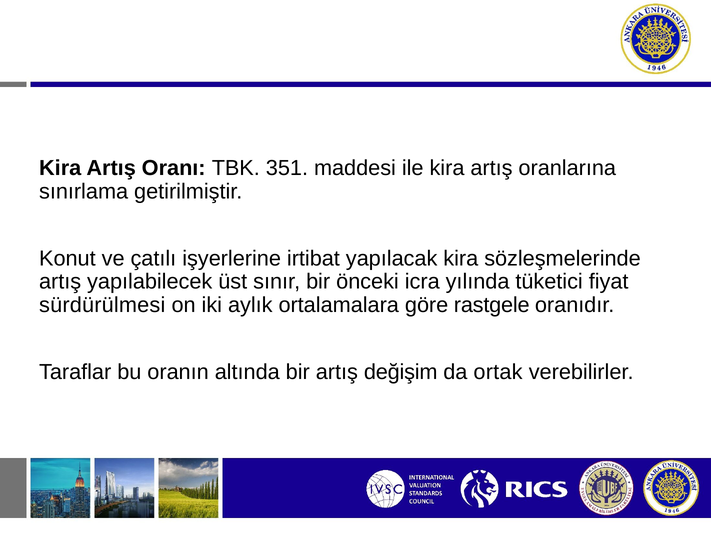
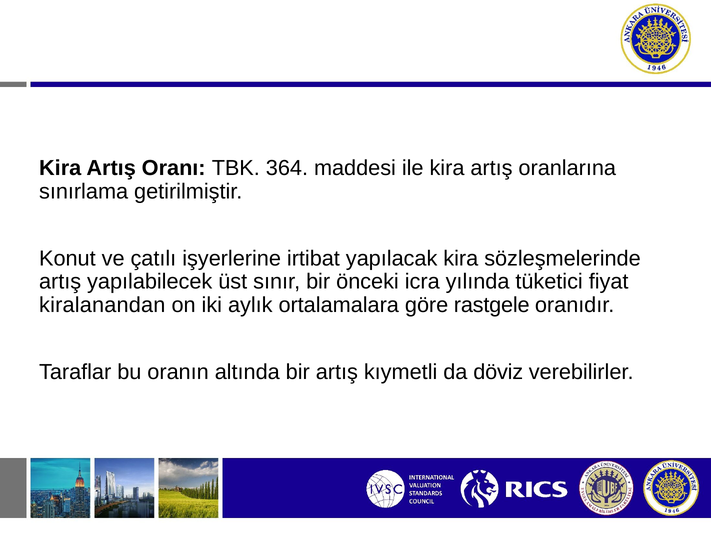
351: 351 -> 364 (287, 168)
sürdürülmesi: sürdürülmesi -> kiralanandan (102, 305)
değişim: değişim -> kıymetli (401, 372)
ortak: ortak -> döviz (498, 372)
